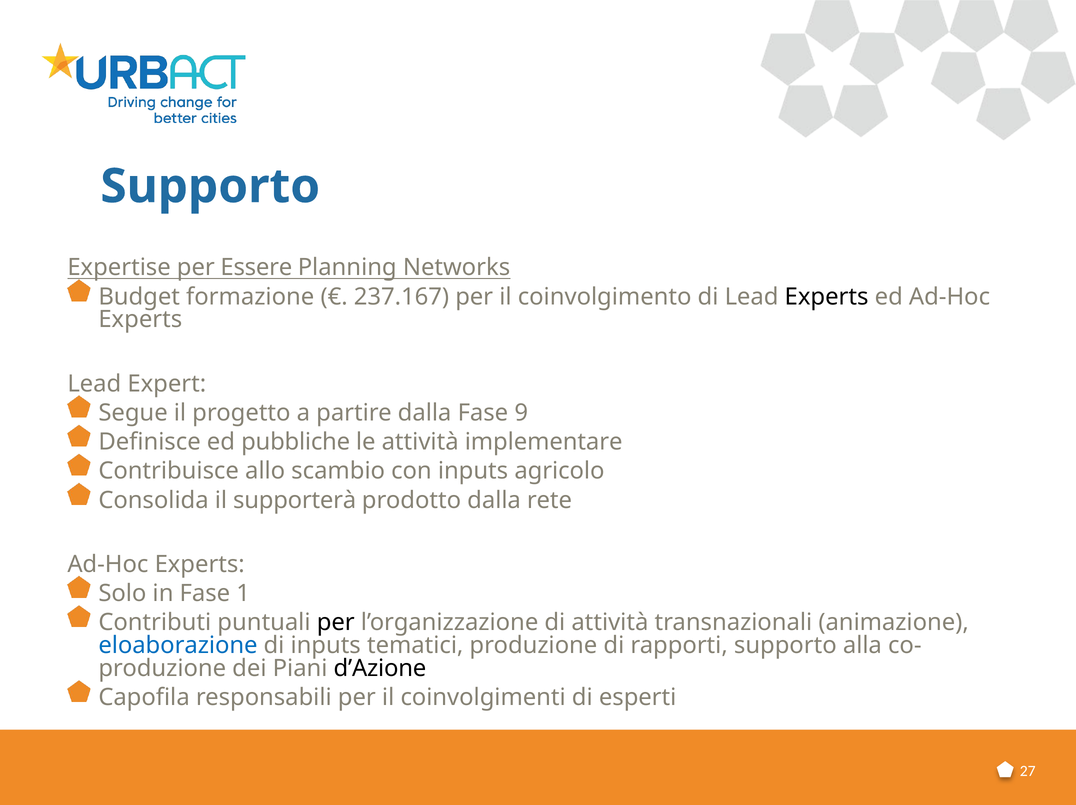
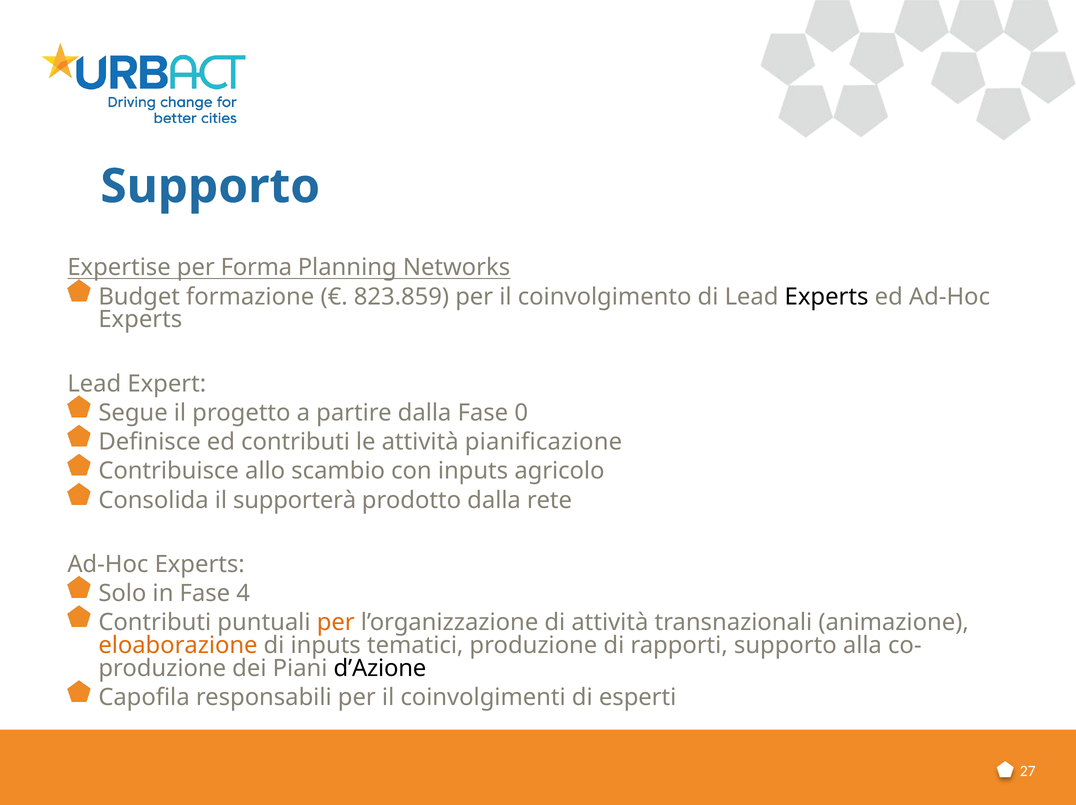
Essere: Essere -> Forma (256, 267)
237.167: 237.167 -> 823.859 (401, 297)
9: 9 -> 0 (521, 413)
ed pubbliche: pubbliche -> contributi (296, 442)
implementare: implementare -> pianificazione (544, 442)
1: 1 -> 4 (243, 593)
per colour: black -> orange (336, 622)
eloaborazione colour: blue -> orange (178, 645)
